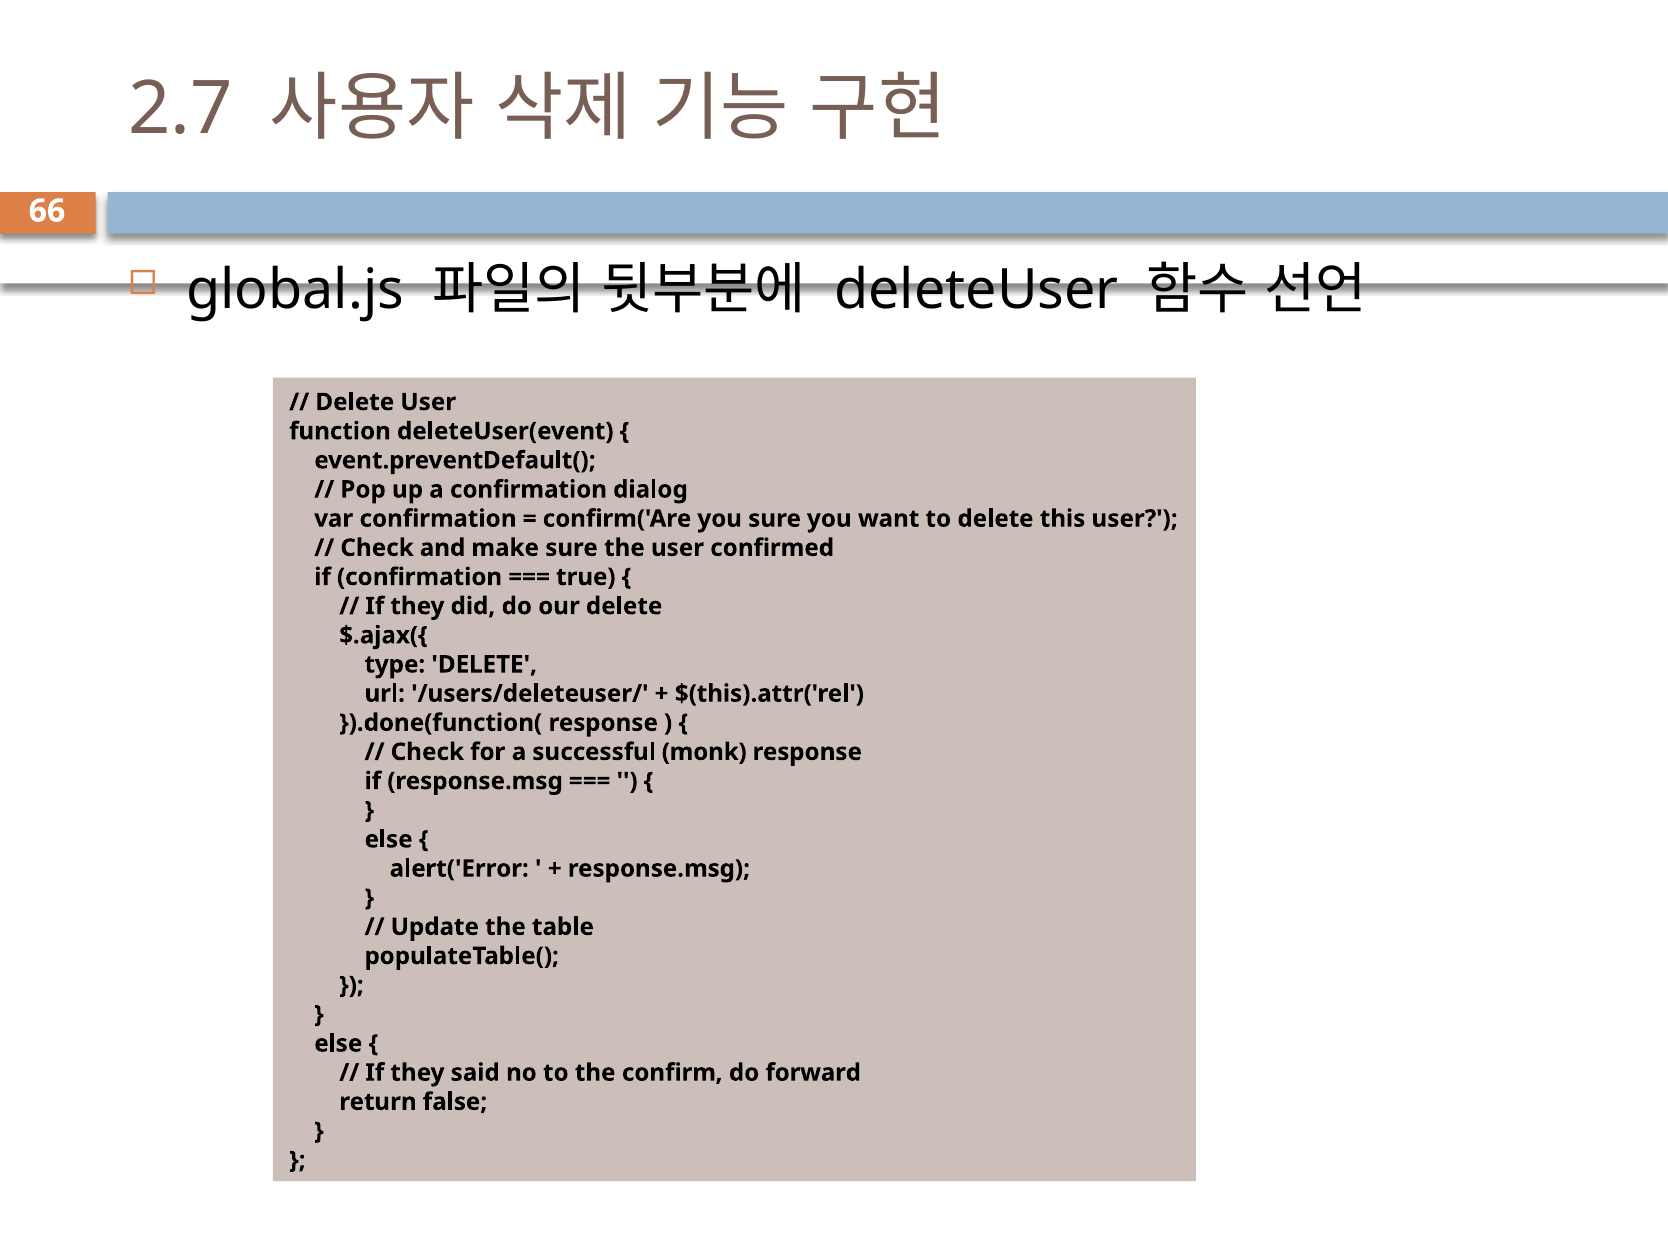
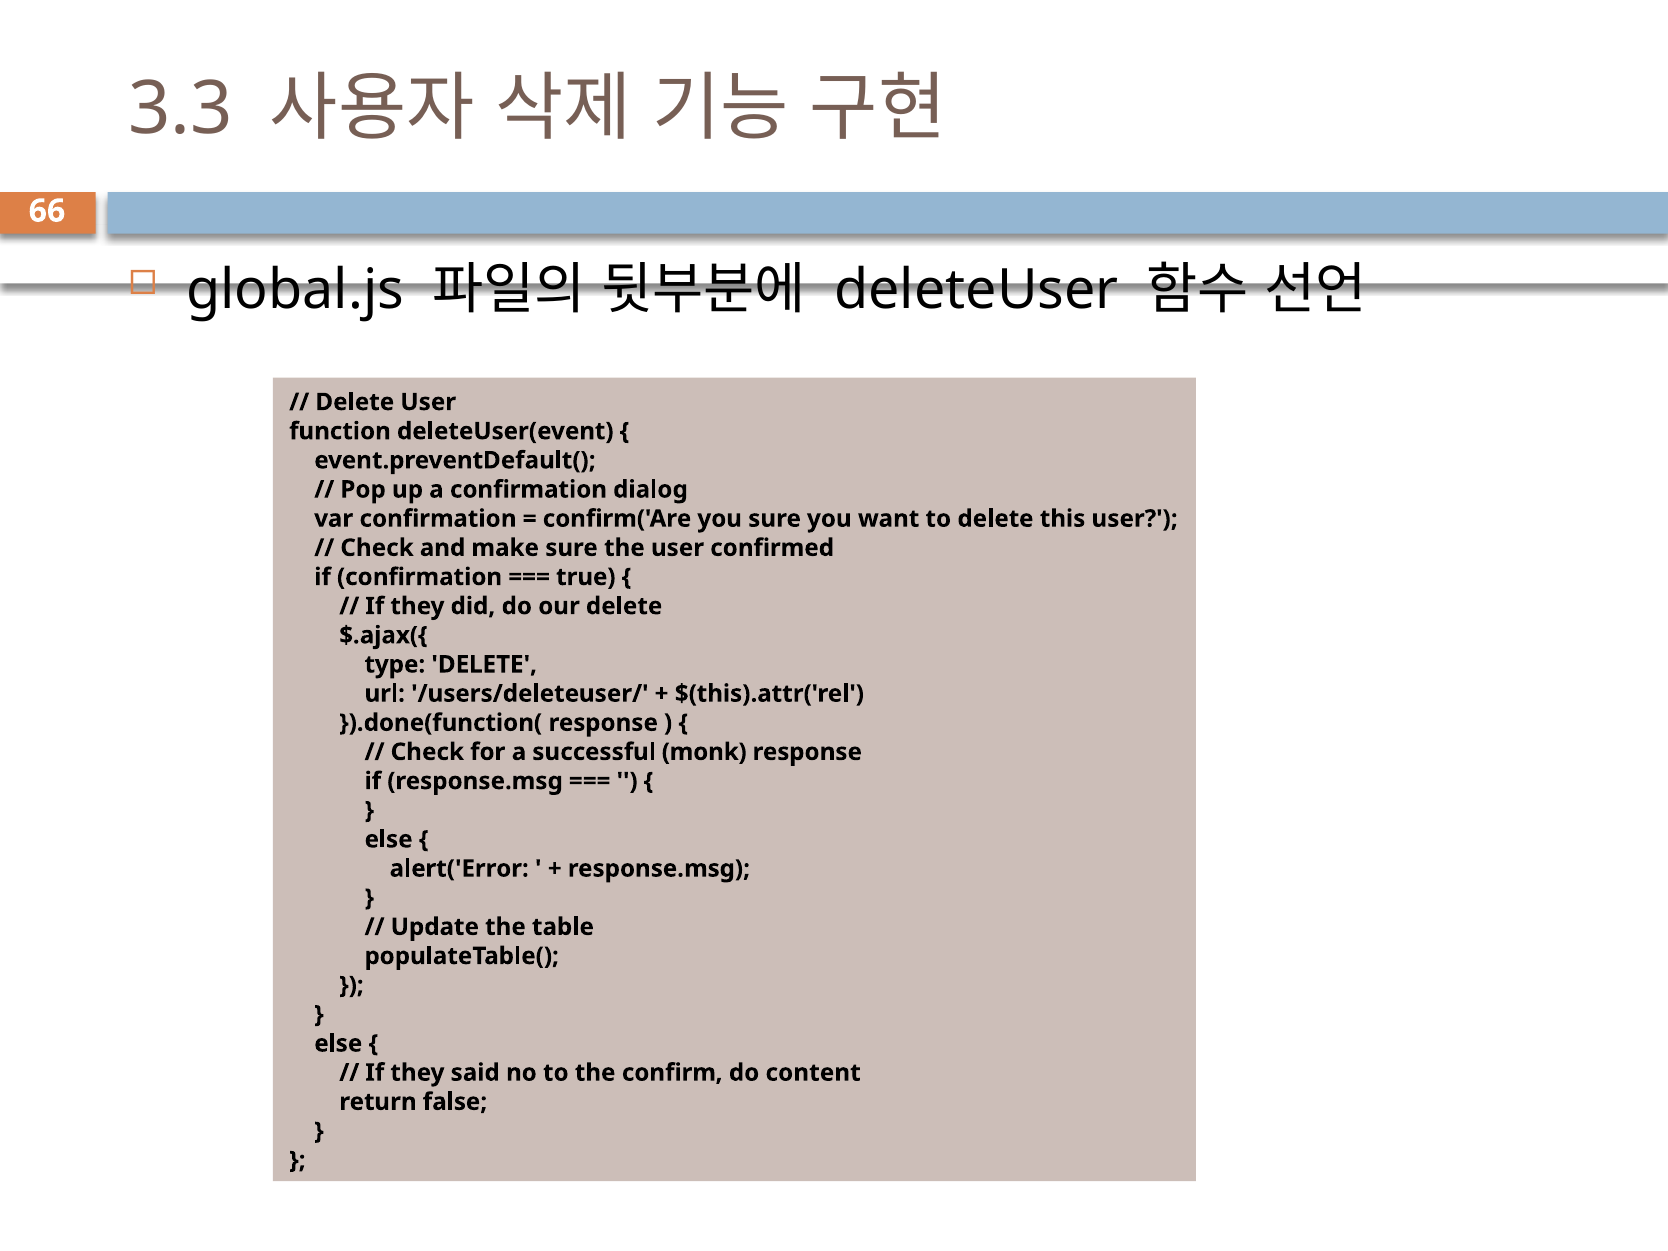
2.7: 2.7 -> 3.3 (181, 109)
forward: forward -> content (813, 1073)
